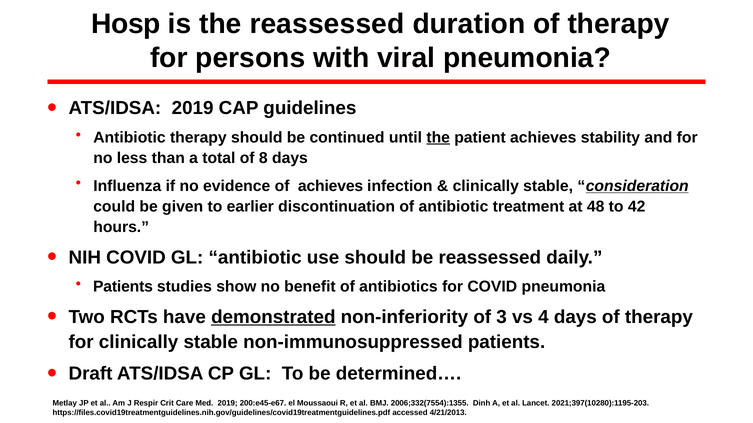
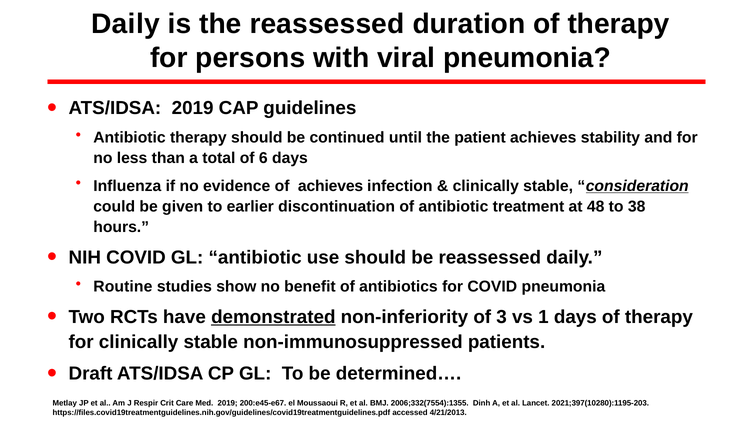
Hosp: Hosp -> Daily (126, 24)
the underline: present -> none (438, 138)
8: 8 -> 6 (263, 158)
42: 42 -> 38 (637, 207)
Patients: Patients -> Routine (123, 287)
4: 4 -> 1 (543, 317)
